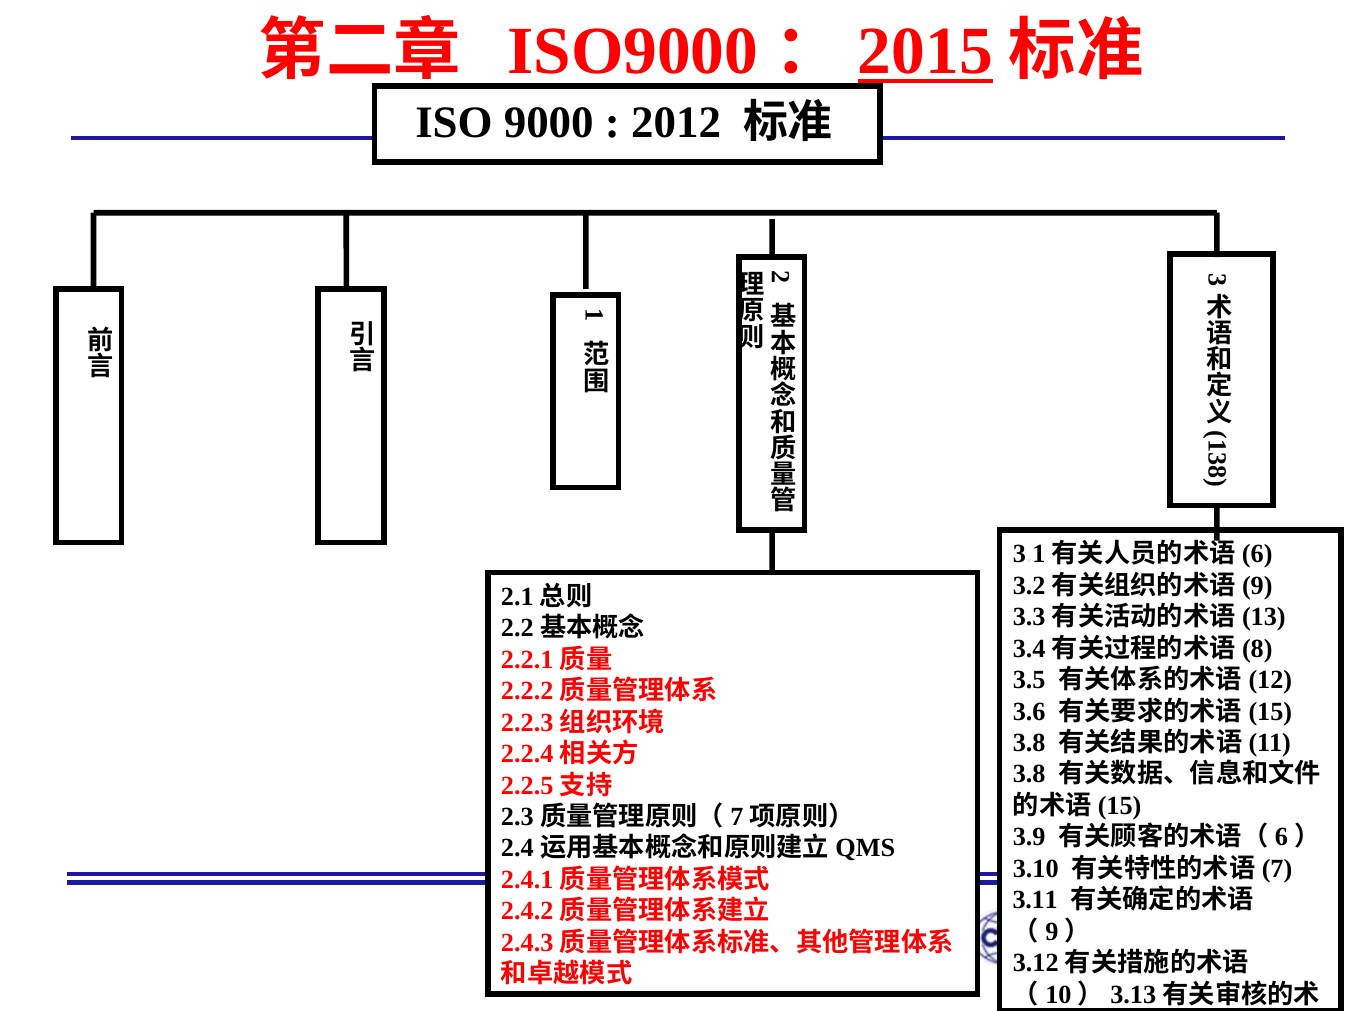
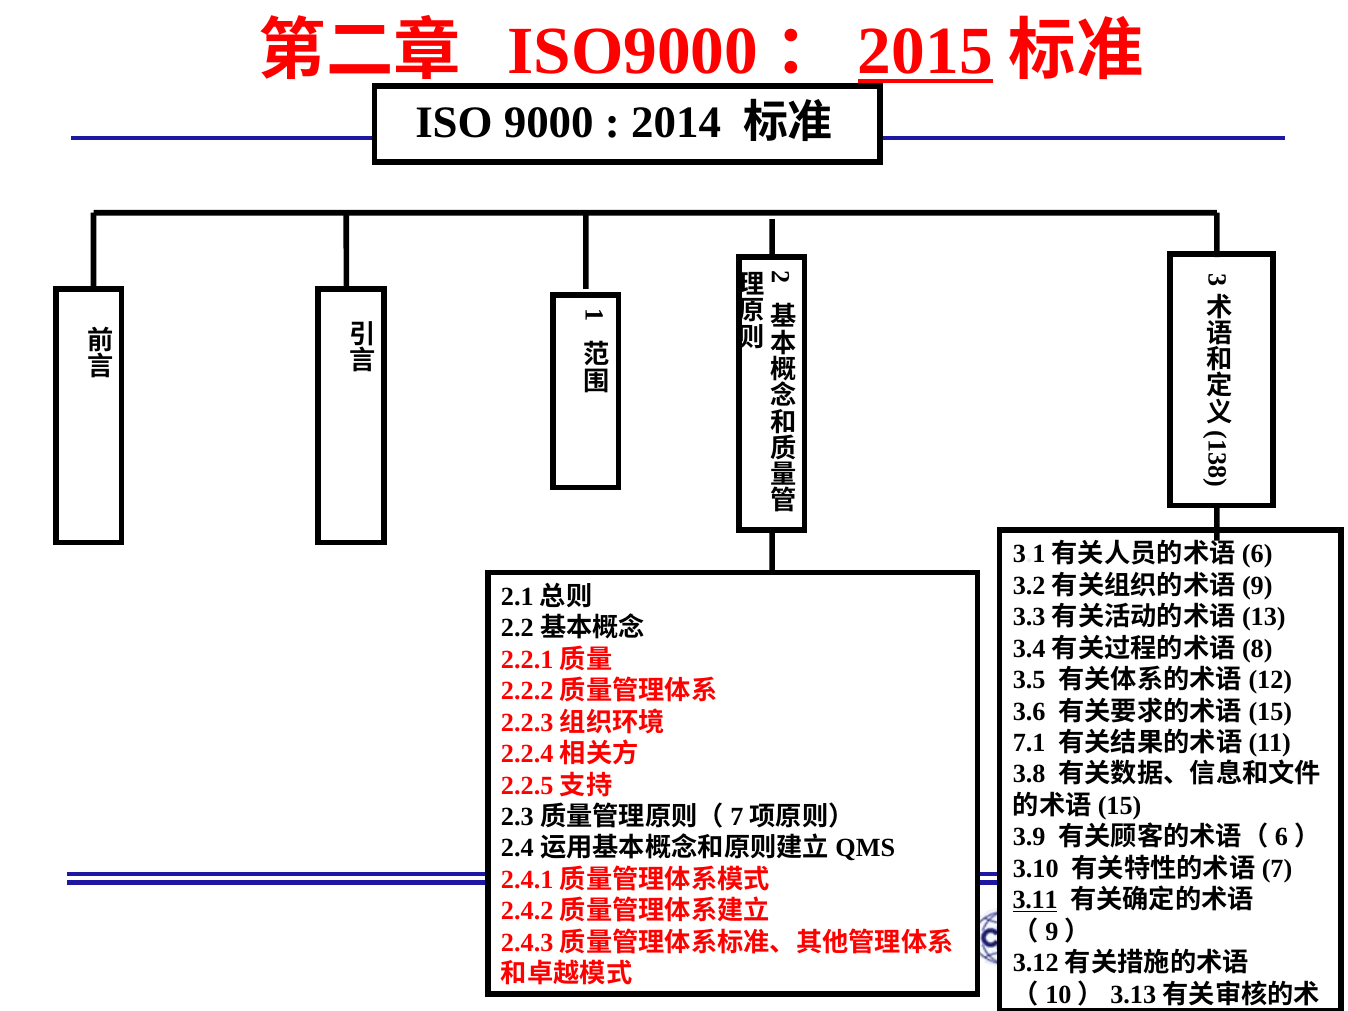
2012: 2012 -> 2014 (676, 123)
3.8: 3.8 -> 7.1 (1029, 743)
3.11 underline: none -> present (1035, 900)
